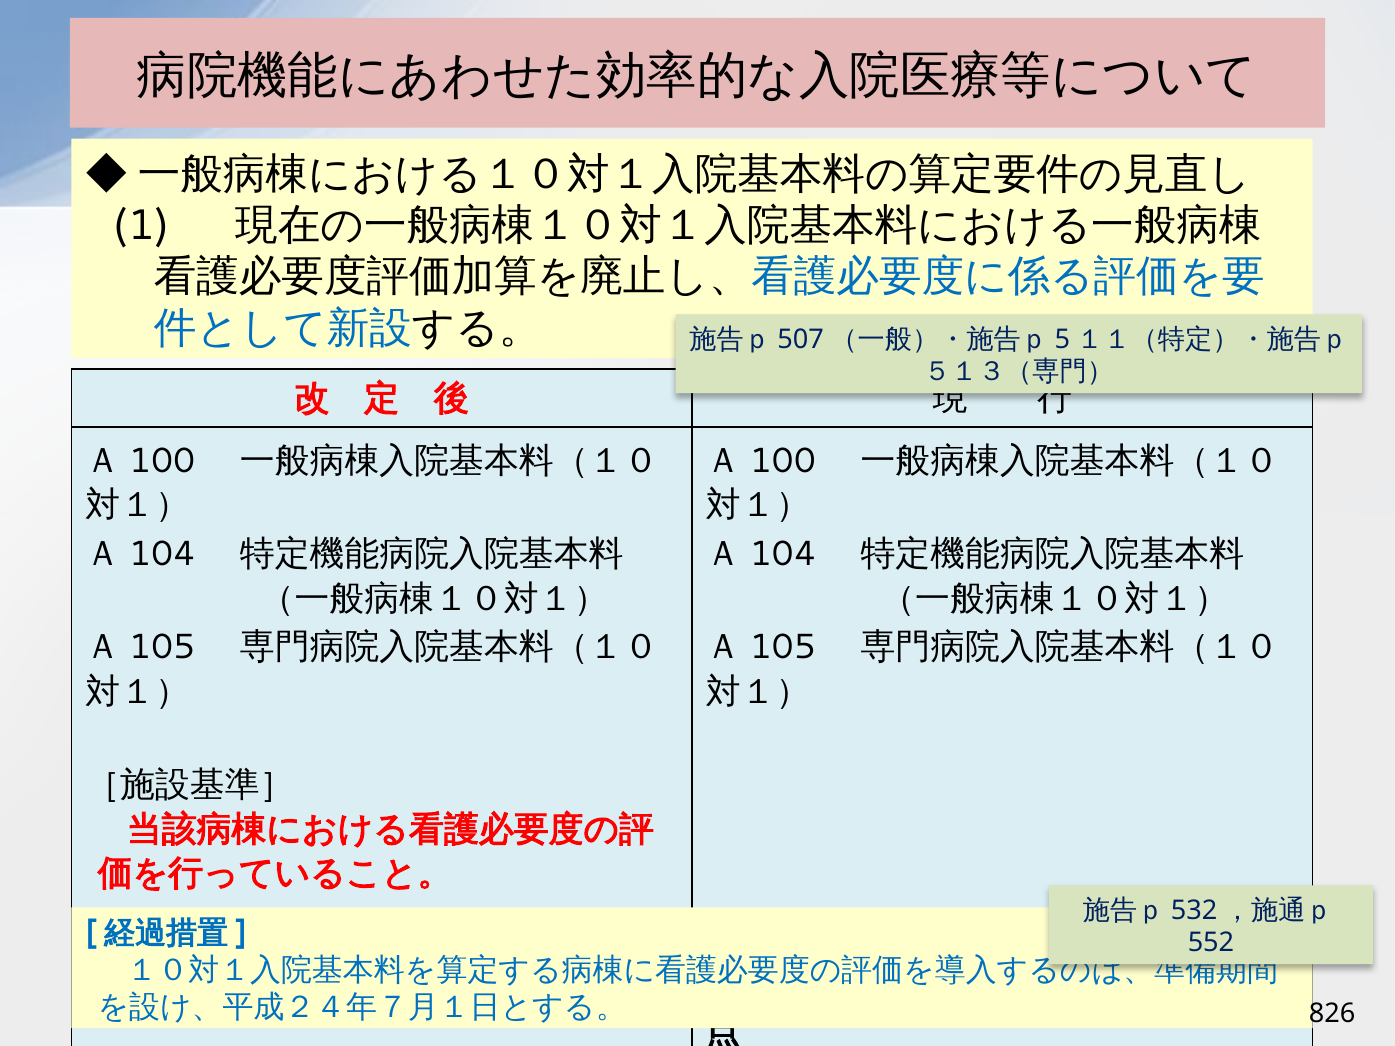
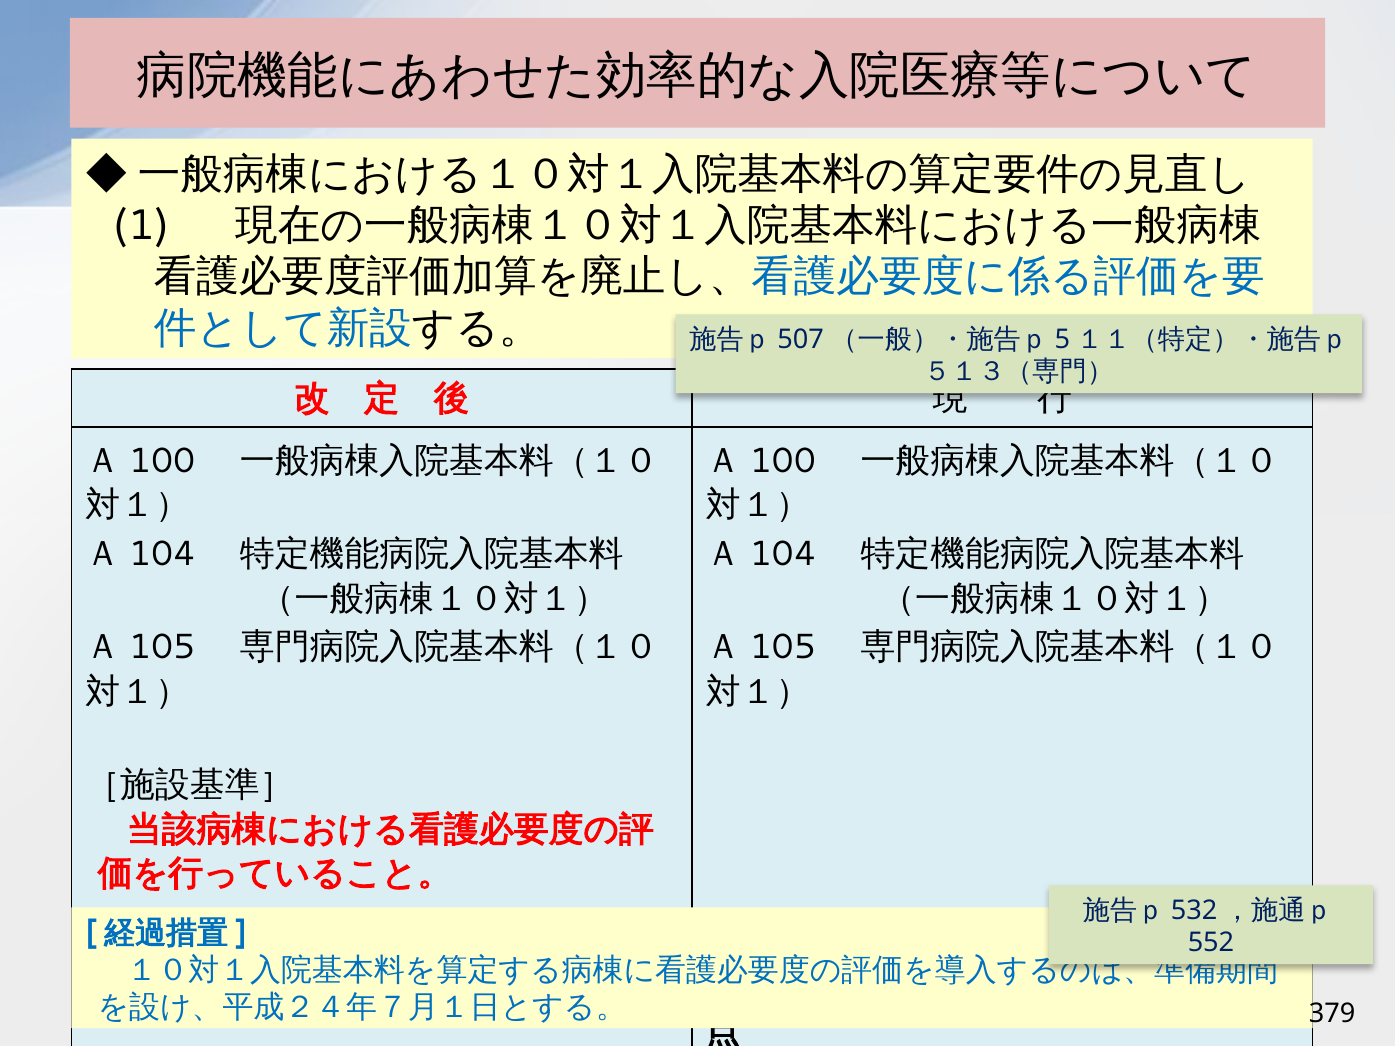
826: 826 -> 379 (1332, 1014)
